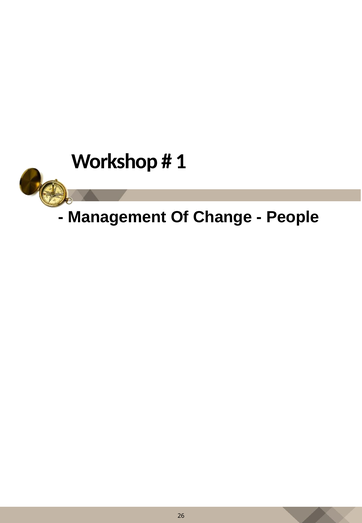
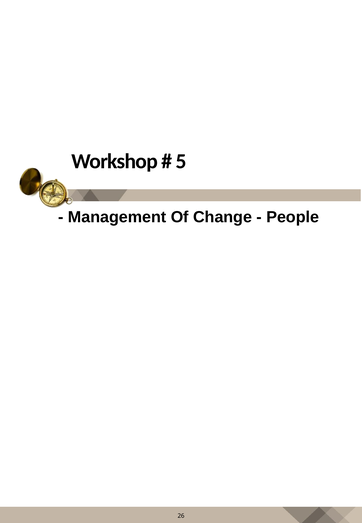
1: 1 -> 5 (181, 161)
